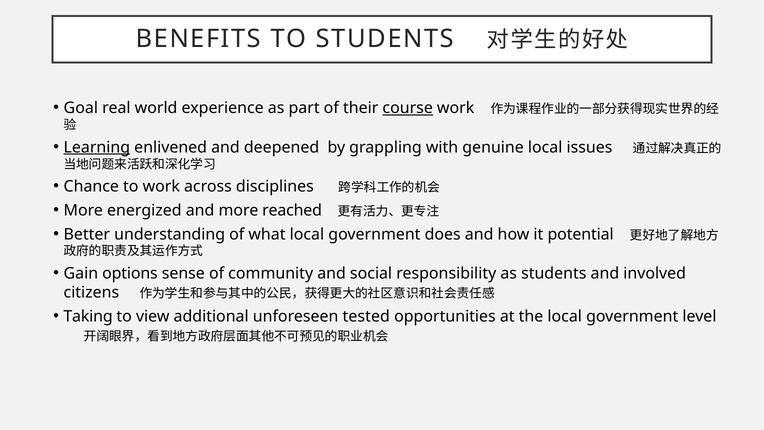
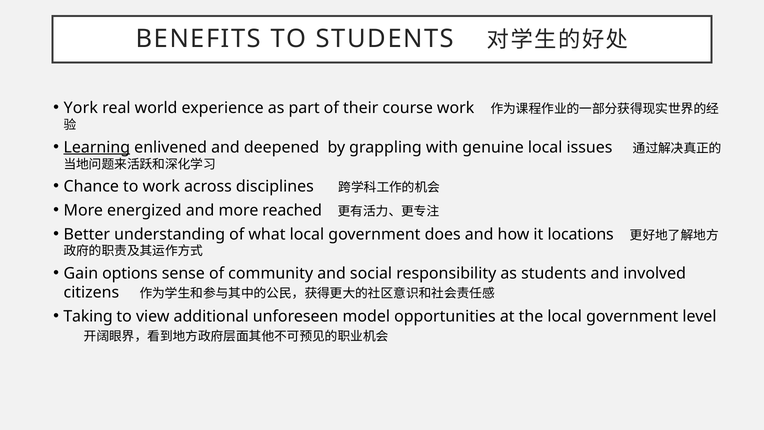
Goal: Goal -> York (81, 108)
course underline: present -> none (408, 108)
potential: potential -> locations (581, 234)
tested: tested -> model (366, 316)
